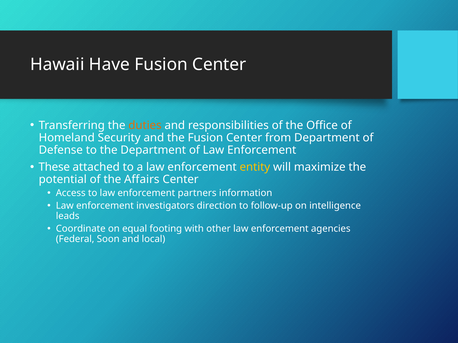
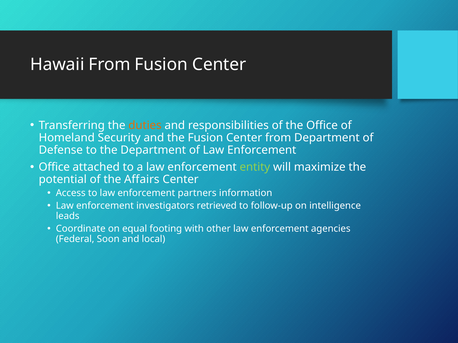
Hawaii Have: Have -> From (110, 65)
These: These -> Office (54, 167)
entity colour: yellow -> light green (255, 167)
direction: direction -> retrieved (217, 206)
